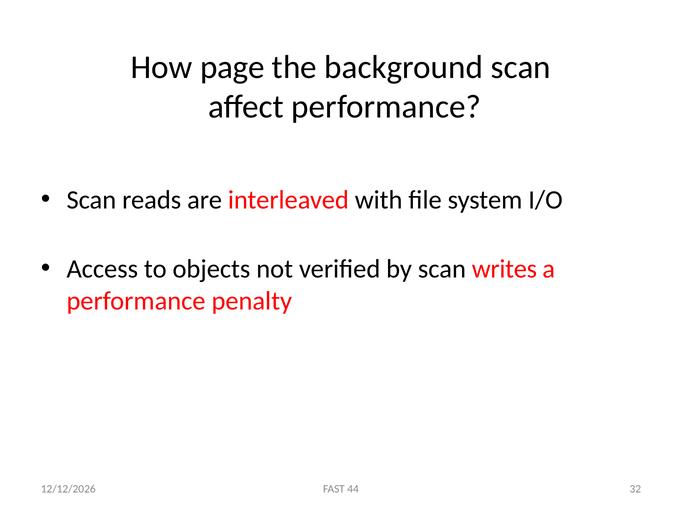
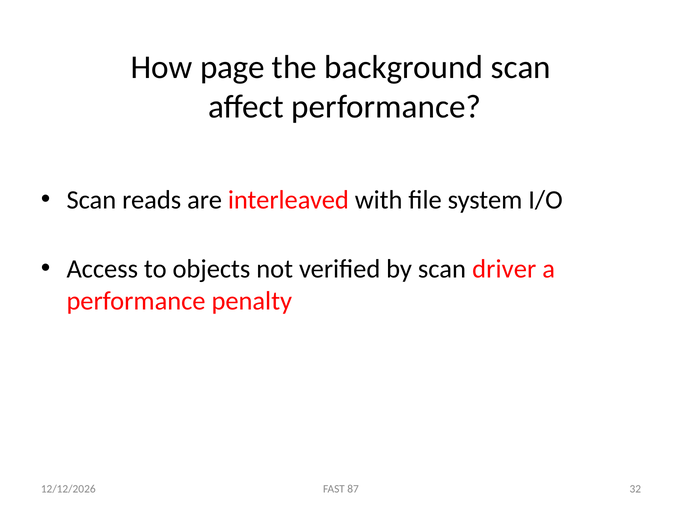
writes: writes -> driver (504, 269)
44: 44 -> 87 (353, 488)
